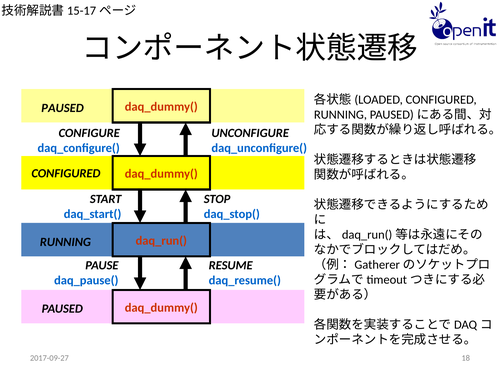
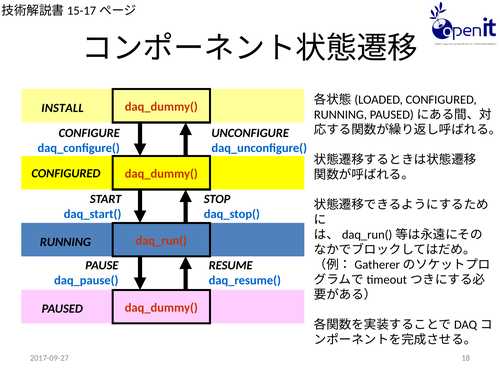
PAUSED: PAUSED -> INSTALL (62, 108)
